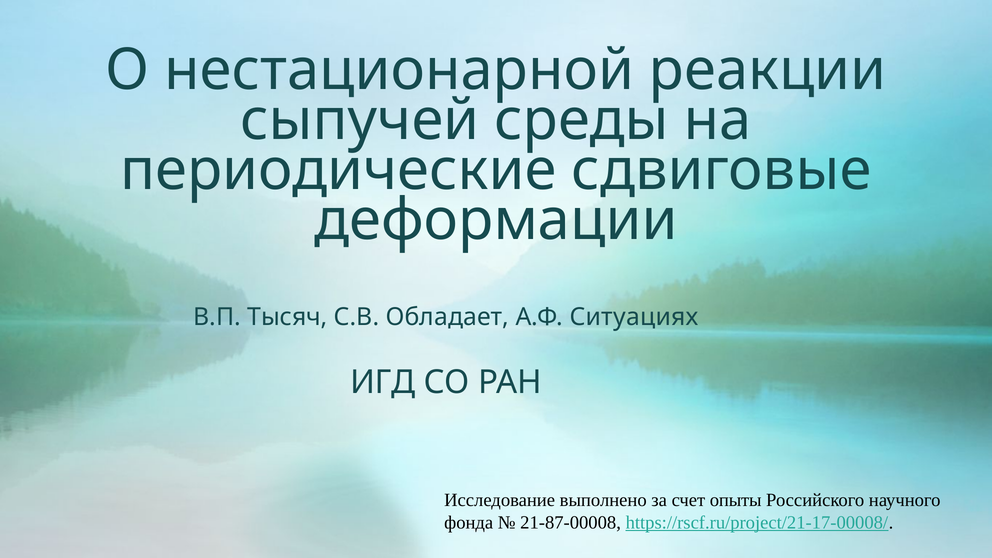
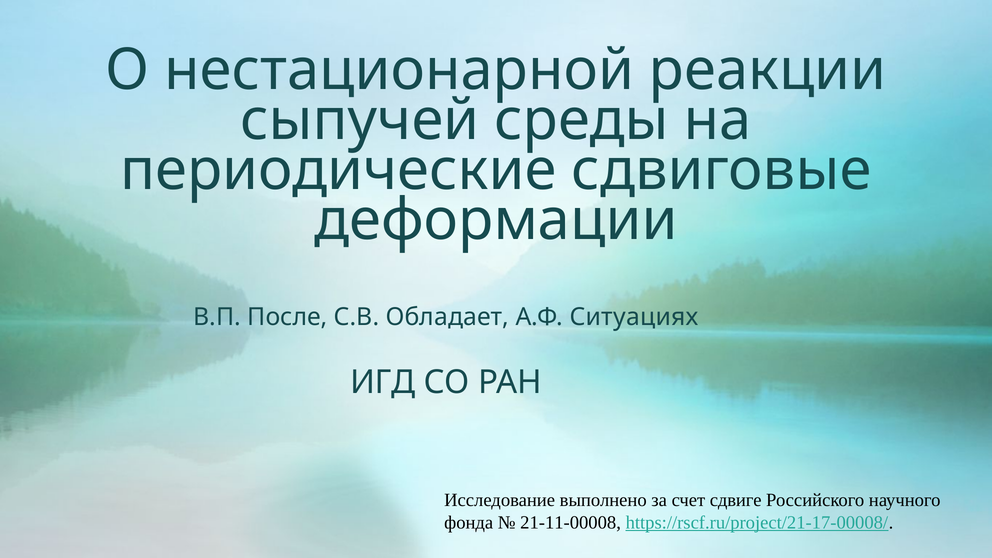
Тысяч: Тысяч -> После (287, 317)
опыты: опыты -> сдвиге (736, 500)
21-87-00008: 21-87-00008 -> 21-11-00008 (571, 523)
